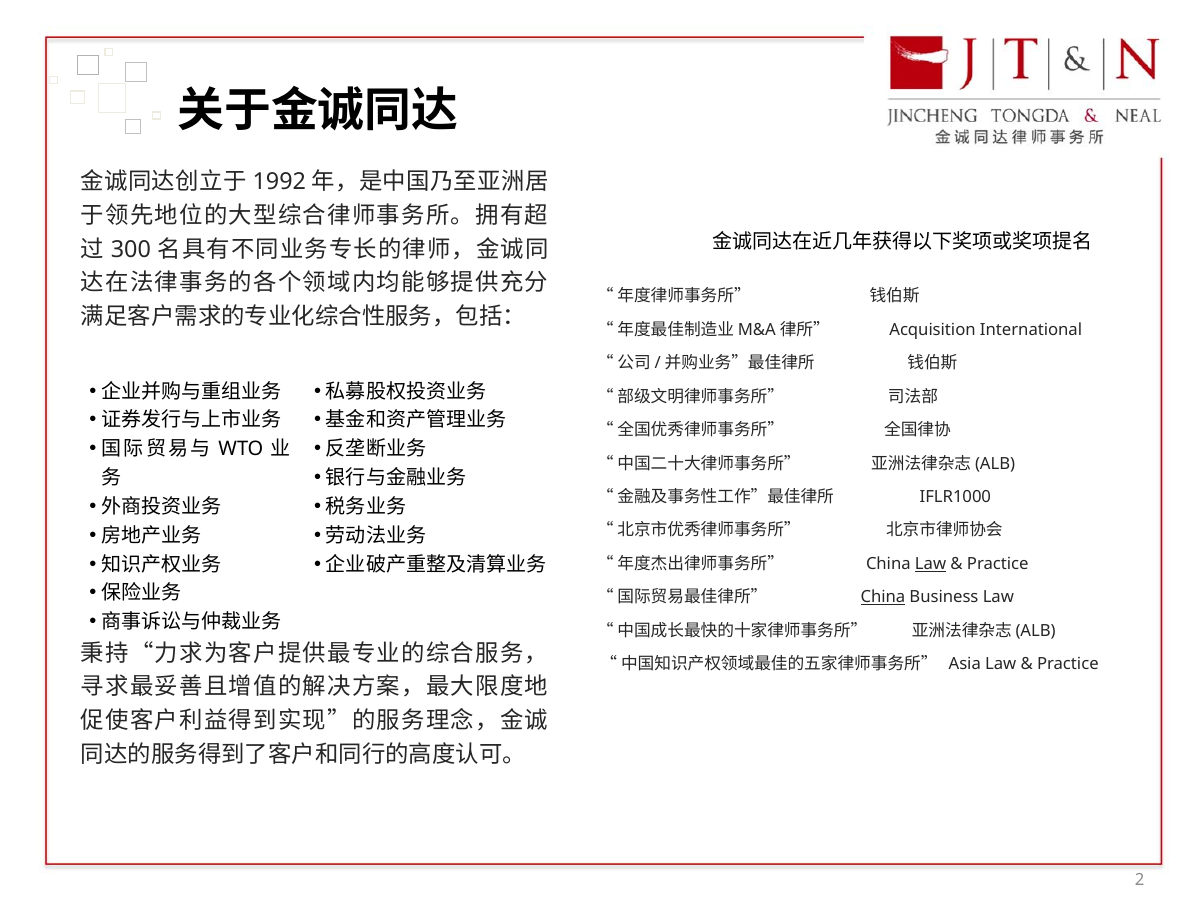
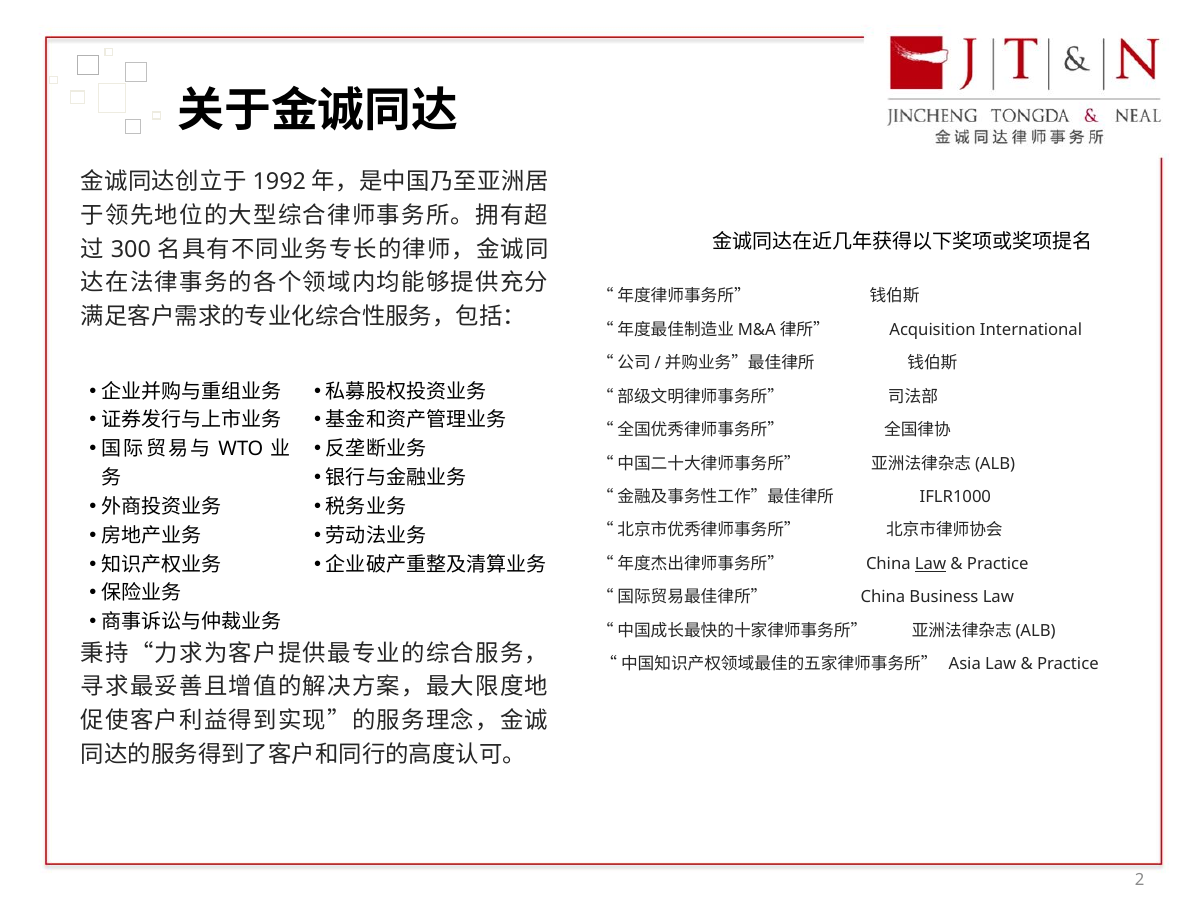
China underline: present -> none (883, 598)
